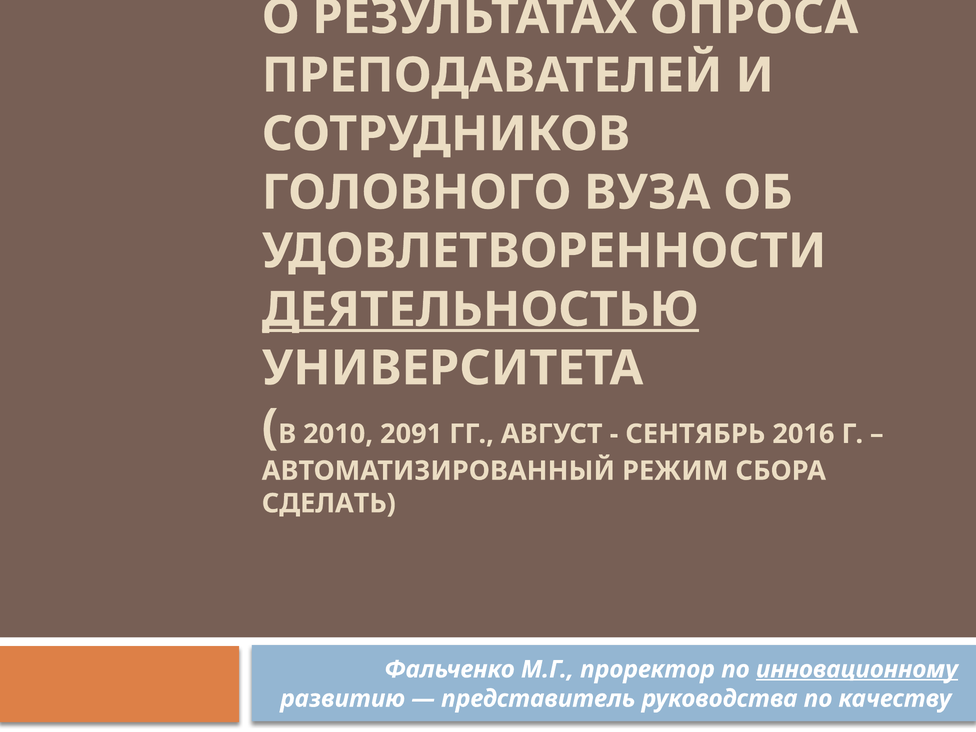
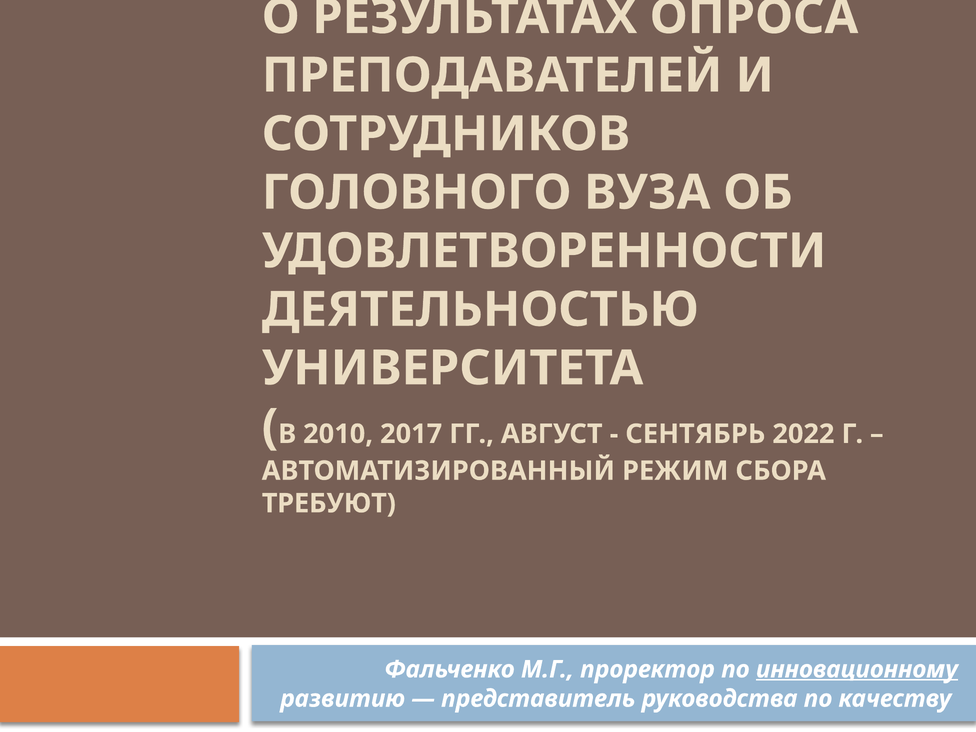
ДЕЯТЕЛЬНОСТЬЮ underline: present -> none (480, 310)
2091: 2091 -> 2017 (411, 434)
2016: 2016 -> 2022 (803, 434)
СДЕЛАТЬ: СДЕЛАТЬ -> ТРЕБУЮТ (329, 503)
